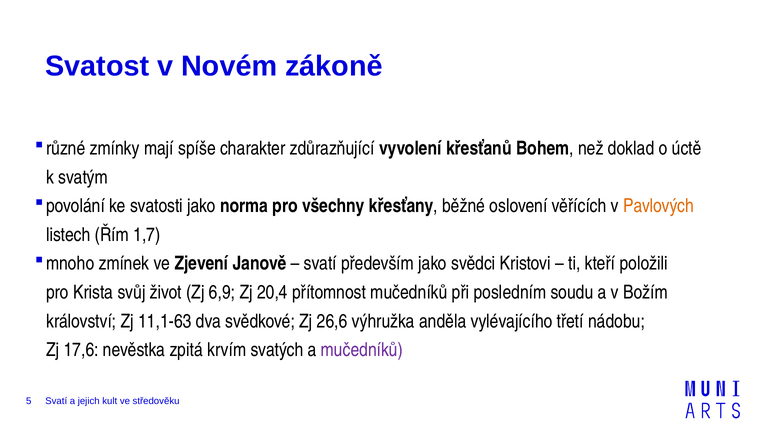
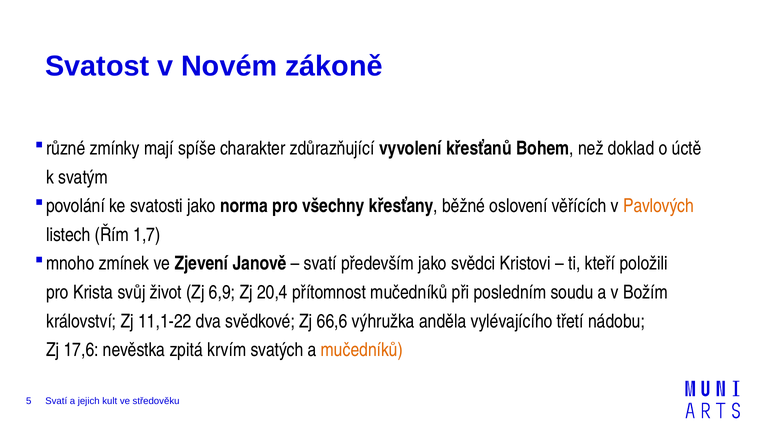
11,1-63: 11,1-63 -> 11,1-22 (165, 321)
26,6: 26,6 -> 66,6 (332, 321)
mučedníků colour: purple -> orange (362, 350)
